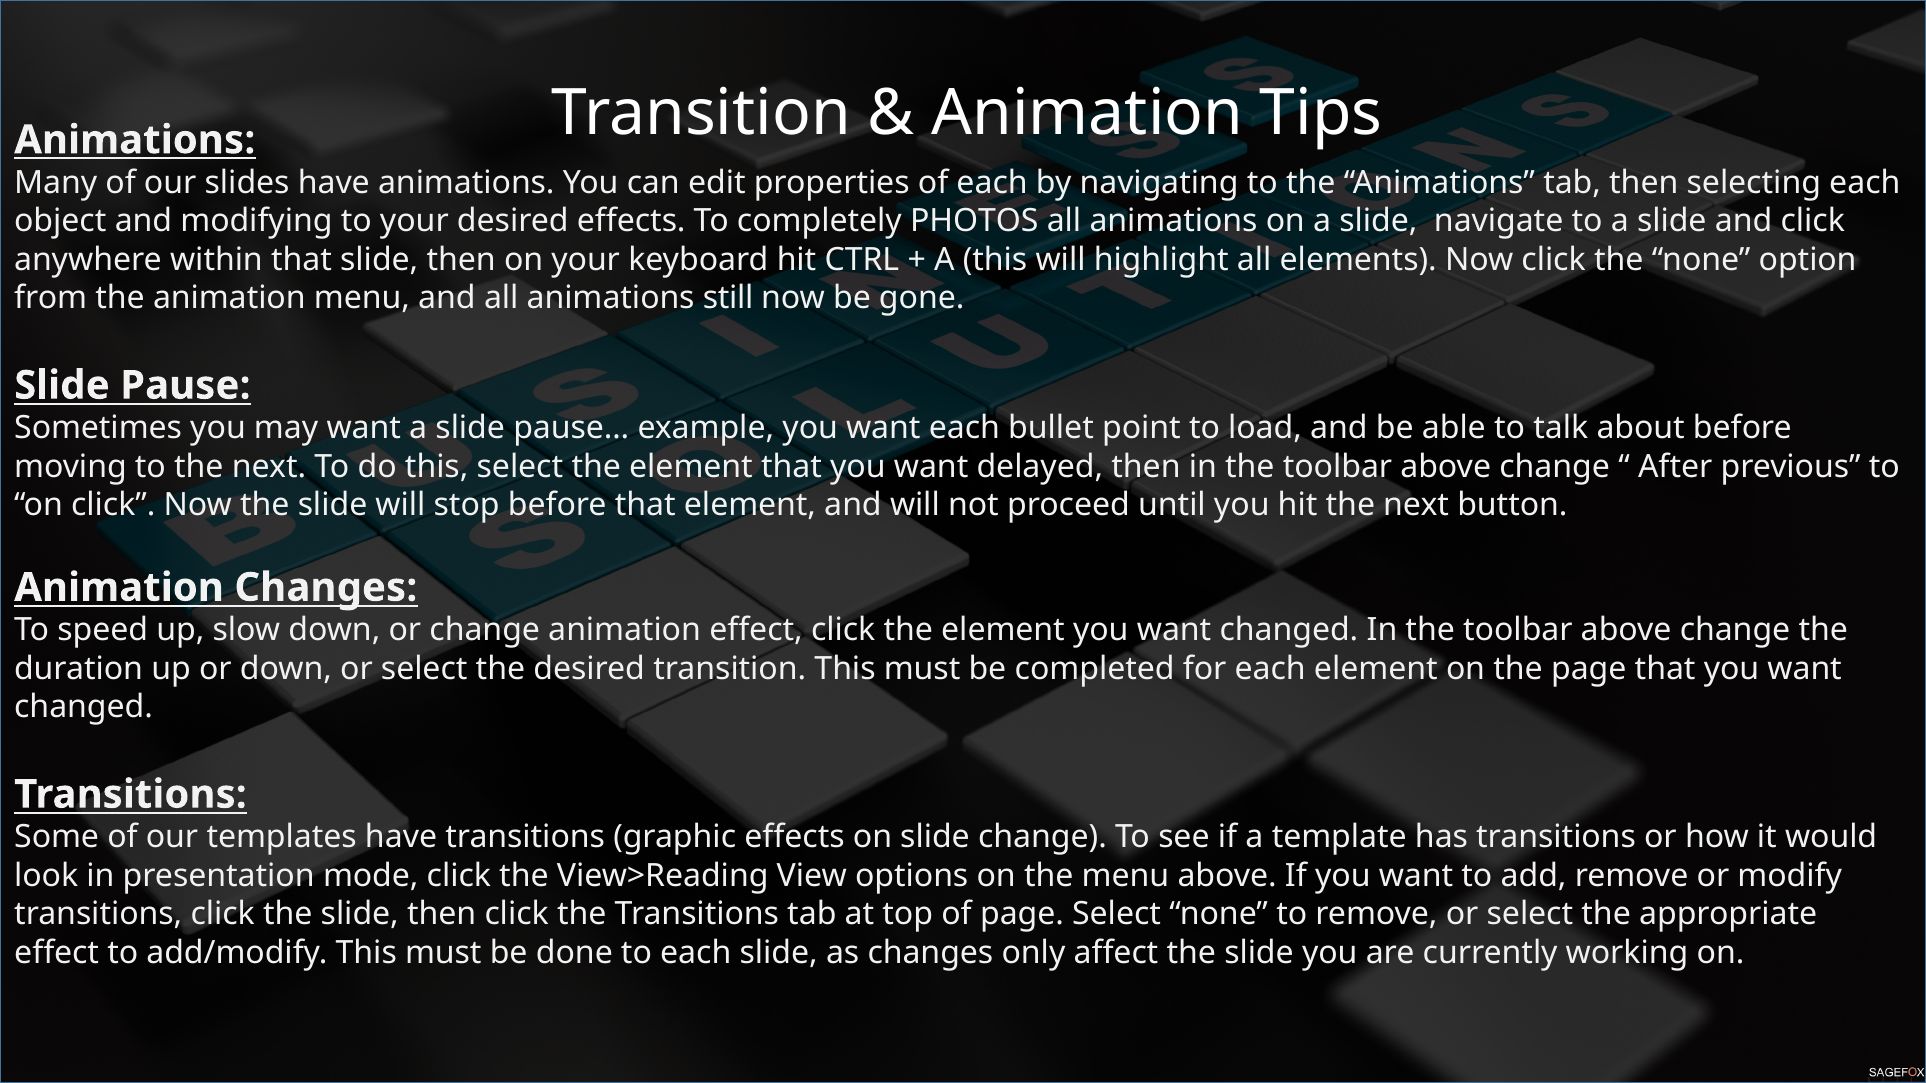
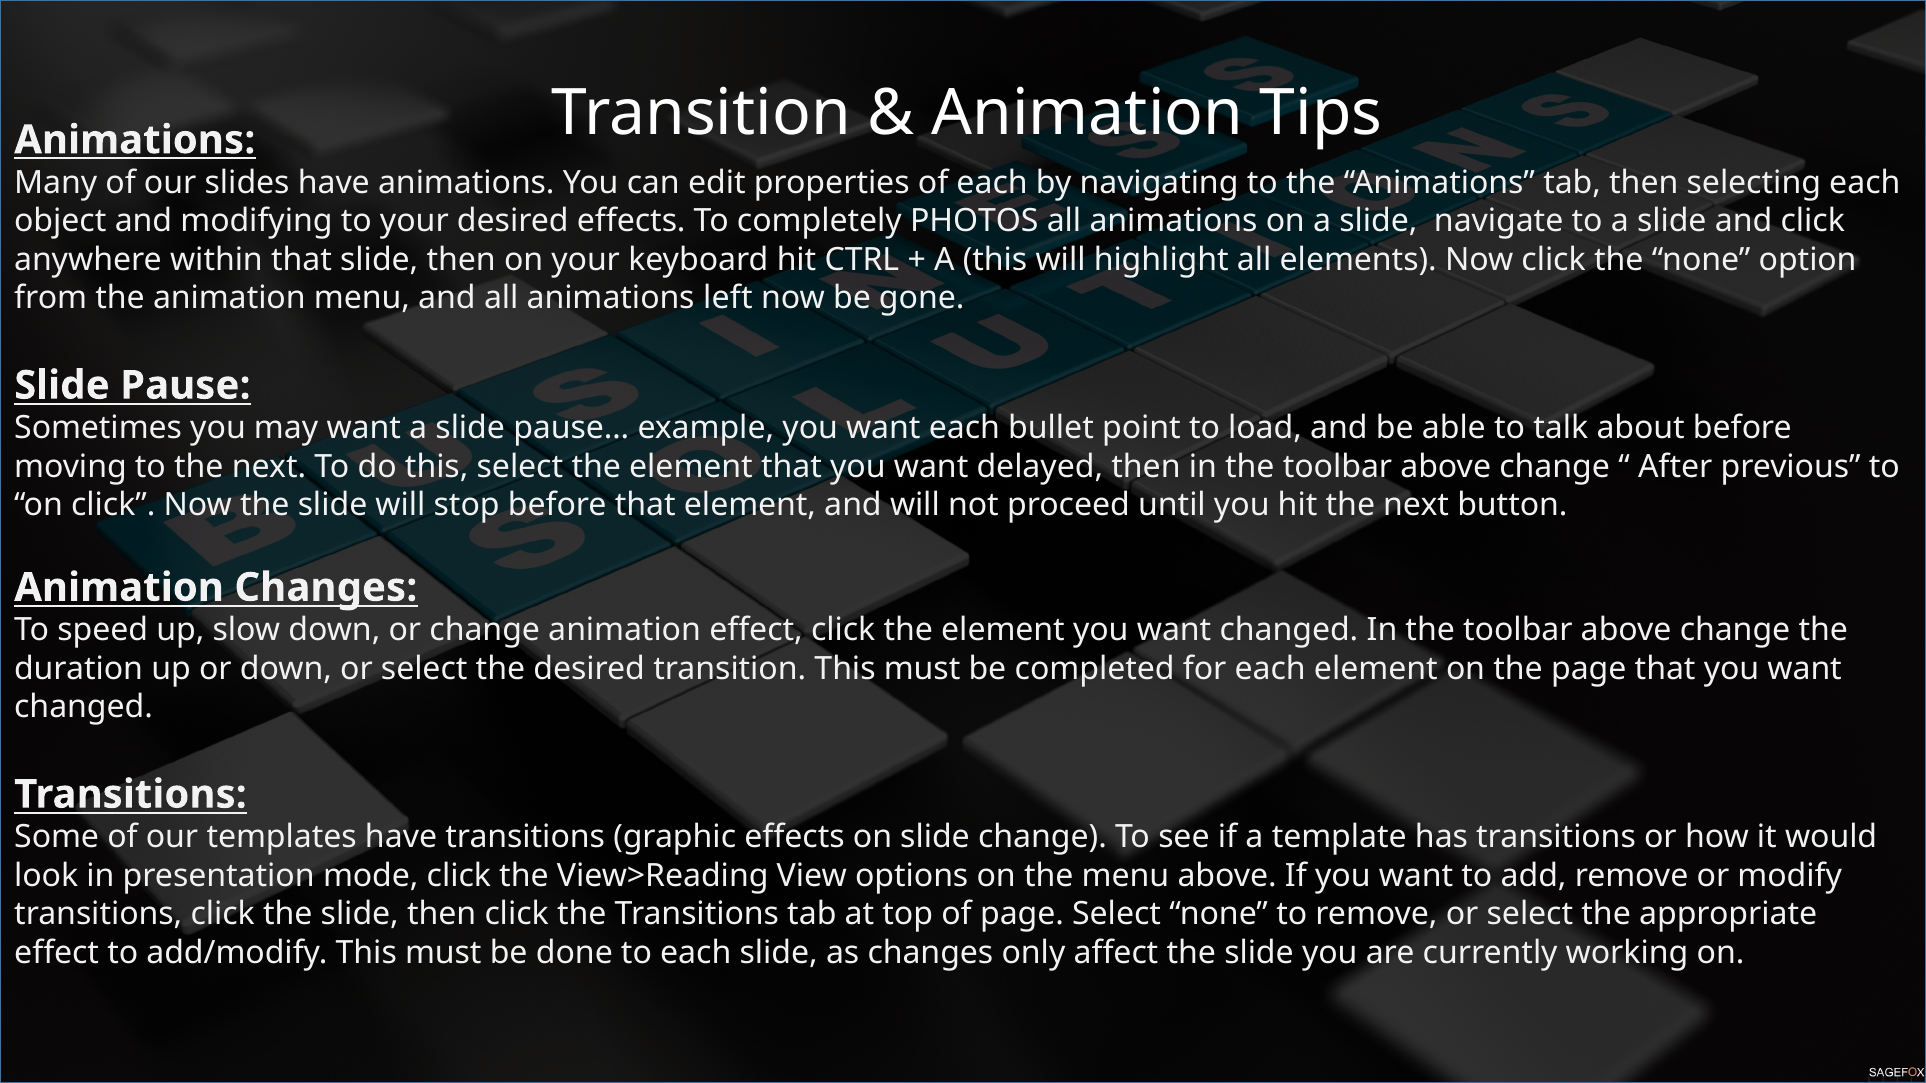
still: still -> left (728, 298)
